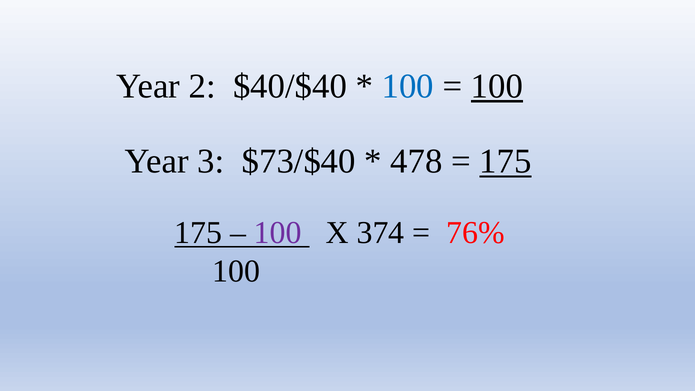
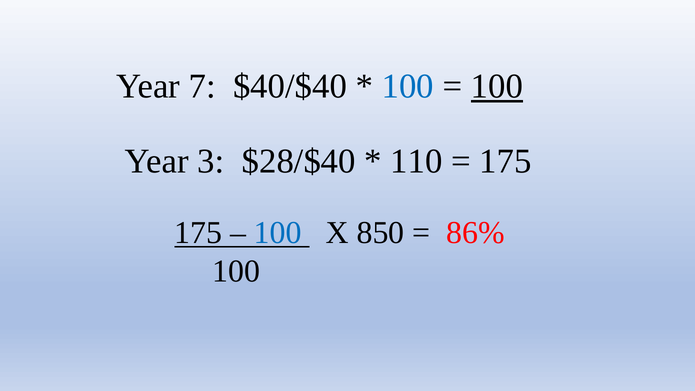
2: 2 -> 7 (202, 86)
$73/$40: $73/$40 -> $28/$40 (299, 161)
478: 478 -> 110 (416, 161)
175 underline: present -> none (506, 161)
100 colour: purple -> blue (278, 233)
374: 374 -> 850 (380, 233)
76%: 76% -> 86% (476, 233)
